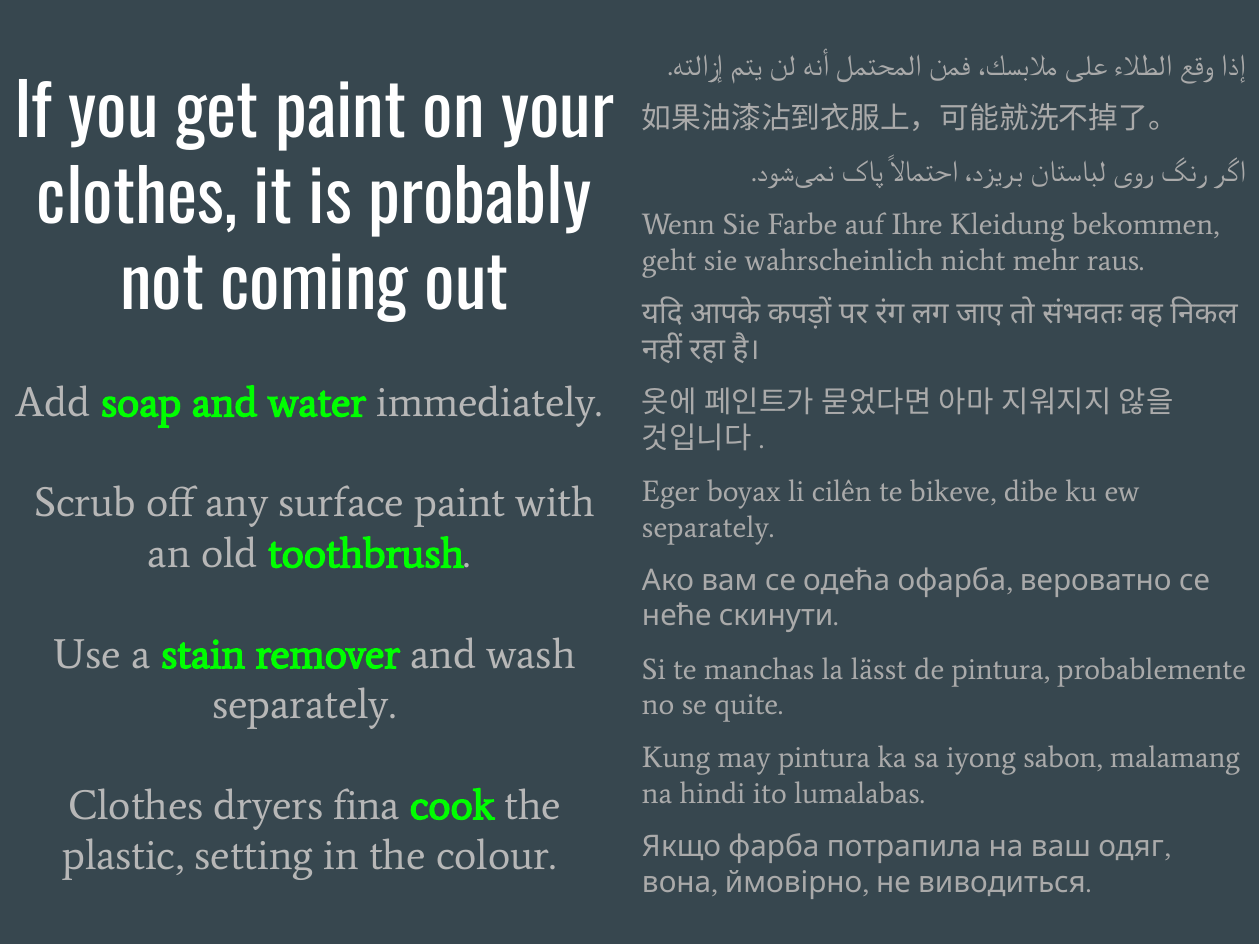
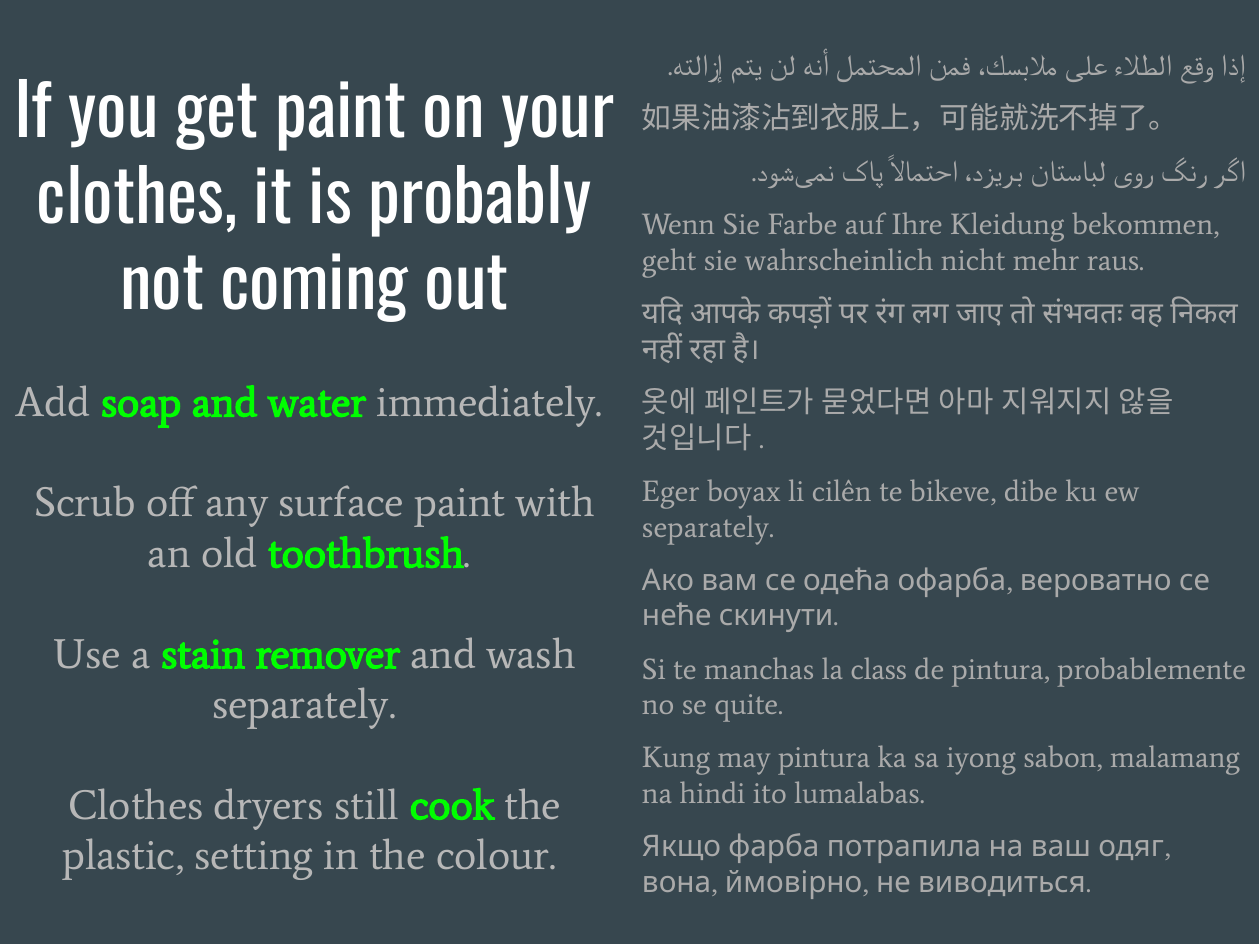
lässt: lässt -> class (879, 669)
fina: fina -> still (367, 805)
